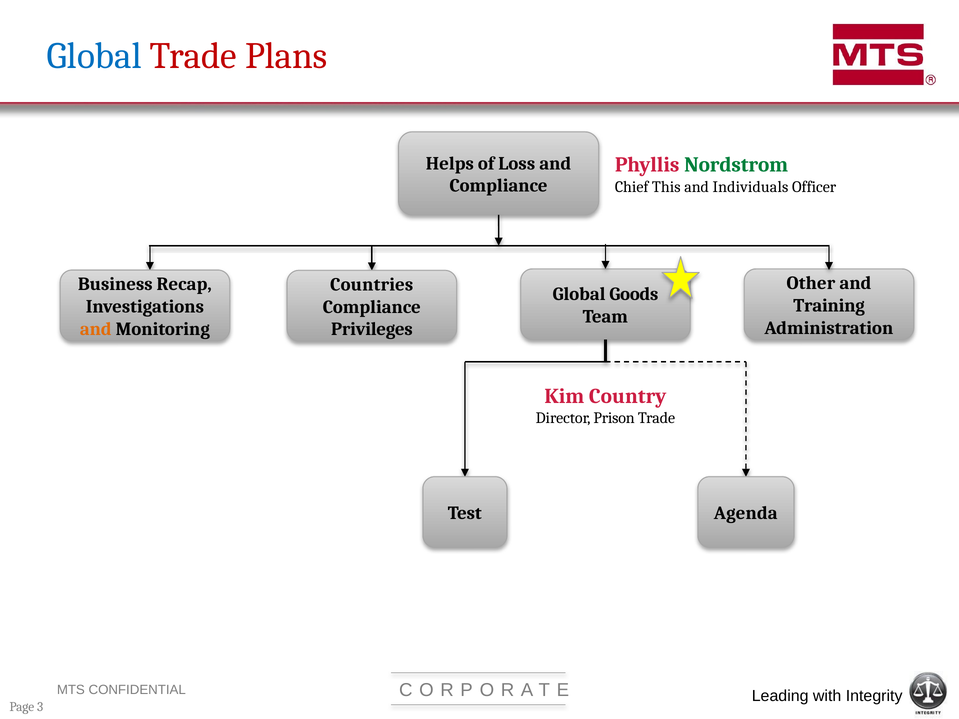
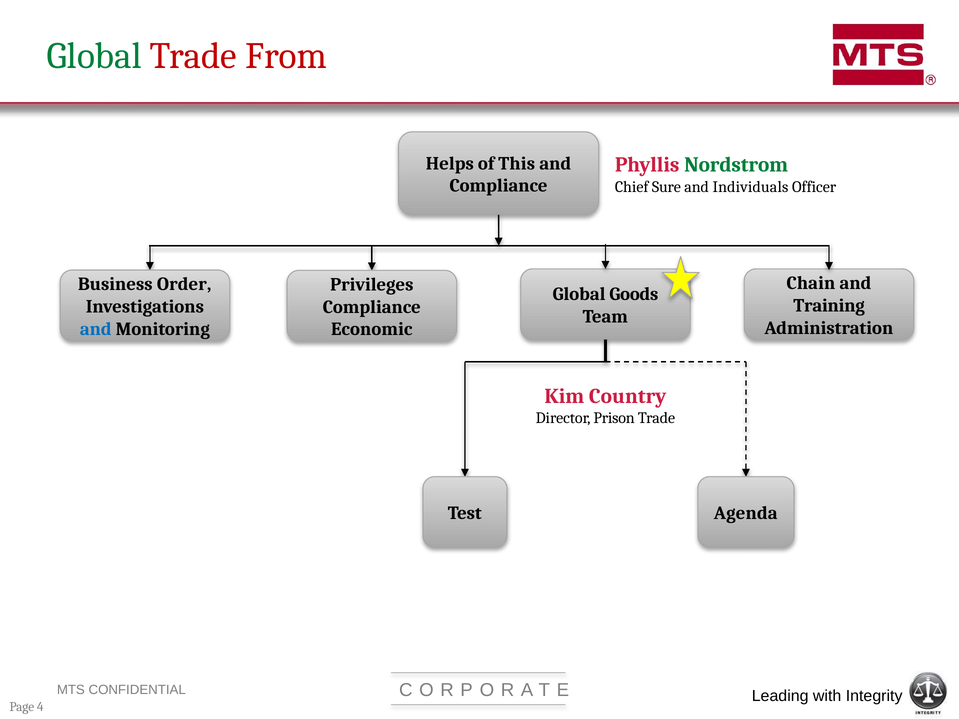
Global colour: blue -> green (94, 56)
Plans: Plans -> From (286, 56)
Loss: Loss -> This (517, 163)
This: This -> Sure (666, 187)
Other: Other -> Chain (811, 283)
Recap: Recap -> Order (184, 284)
Countries: Countries -> Privileges (372, 285)
and colour: orange -> blue (96, 329)
Privileges: Privileges -> Economic (372, 329)
3: 3 -> 4 (40, 707)
